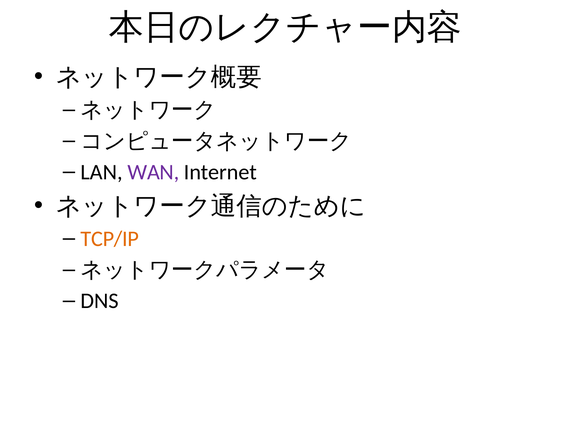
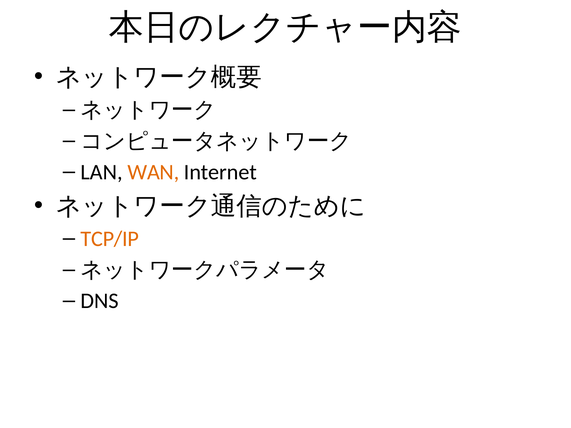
WAN colour: purple -> orange (153, 172)
